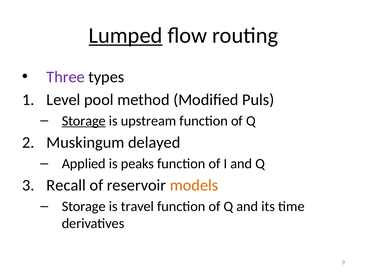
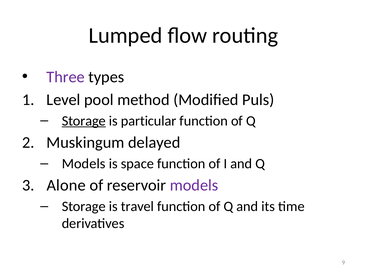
Lumped underline: present -> none (126, 36)
upstream: upstream -> particular (149, 121)
Applied: Applied -> Models (84, 164)
peaks: peaks -> space (137, 164)
Recall: Recall -> Alone (66, 186)
models colour: orange -> purple (194, 186)
